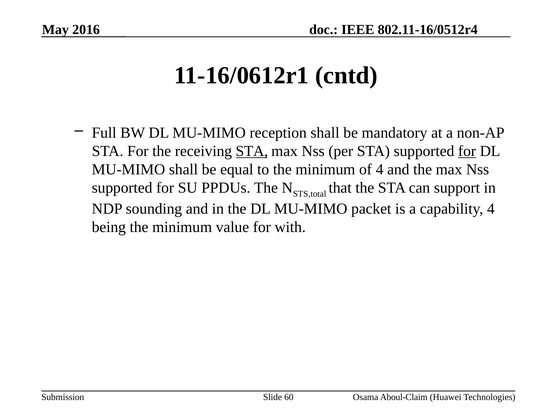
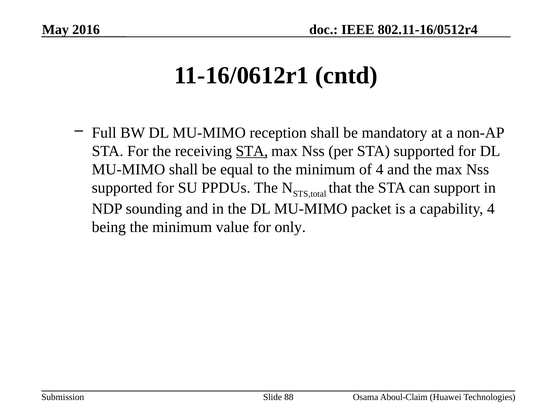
for underline: present -> none (467, 151)
with: with -> only (290, 227)
60: 60 -> 88 (289, 397)
